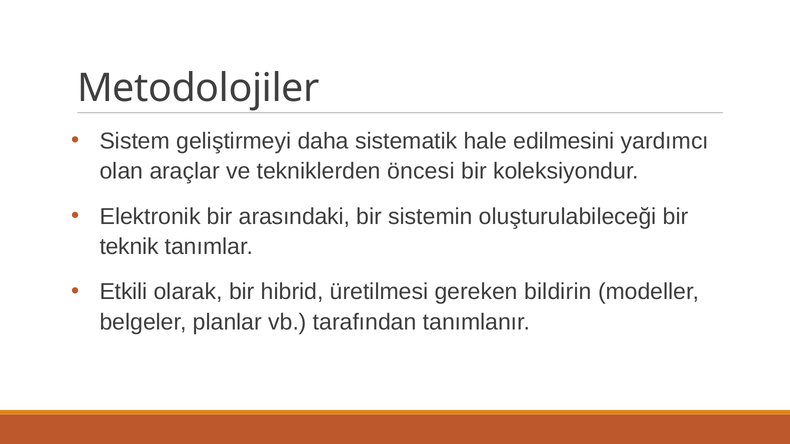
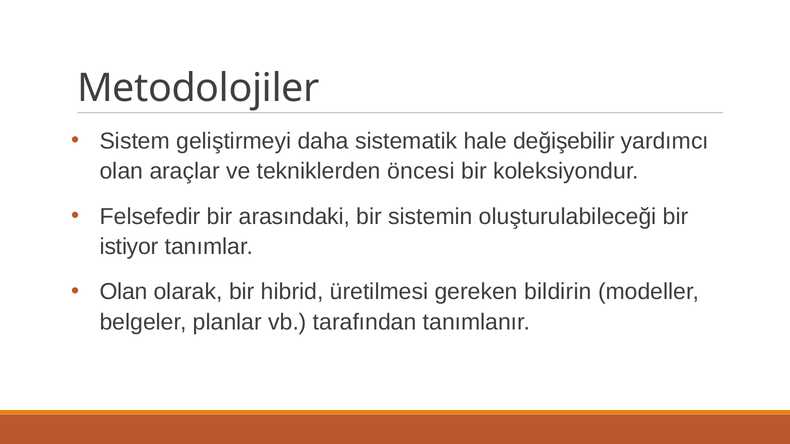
edilmesini: edilmesini -> değişebilir (564, 141)
Elektronik: Elektronik -> Felsefedir (150, 217)
teknik: teknik -> istiyor (129, 247)
Etkili: Etkili -> Olan (124, 292)
